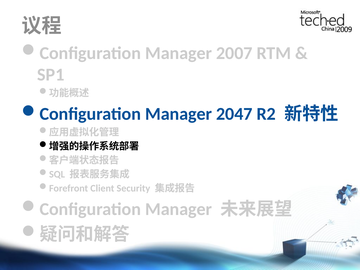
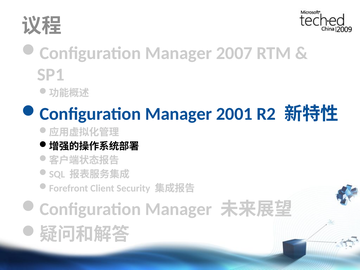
2047: 2047 -> 2001 (234, 114)
